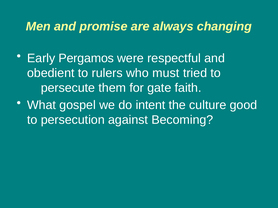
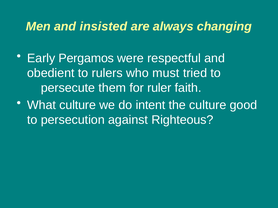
promise: promise -> insisted (103, 27)
gate: gate -> ruler (159, 88)
What gospel: gospel -> culture (78, 105)
Becoming: Becoming -> Righteous (182, 120)
